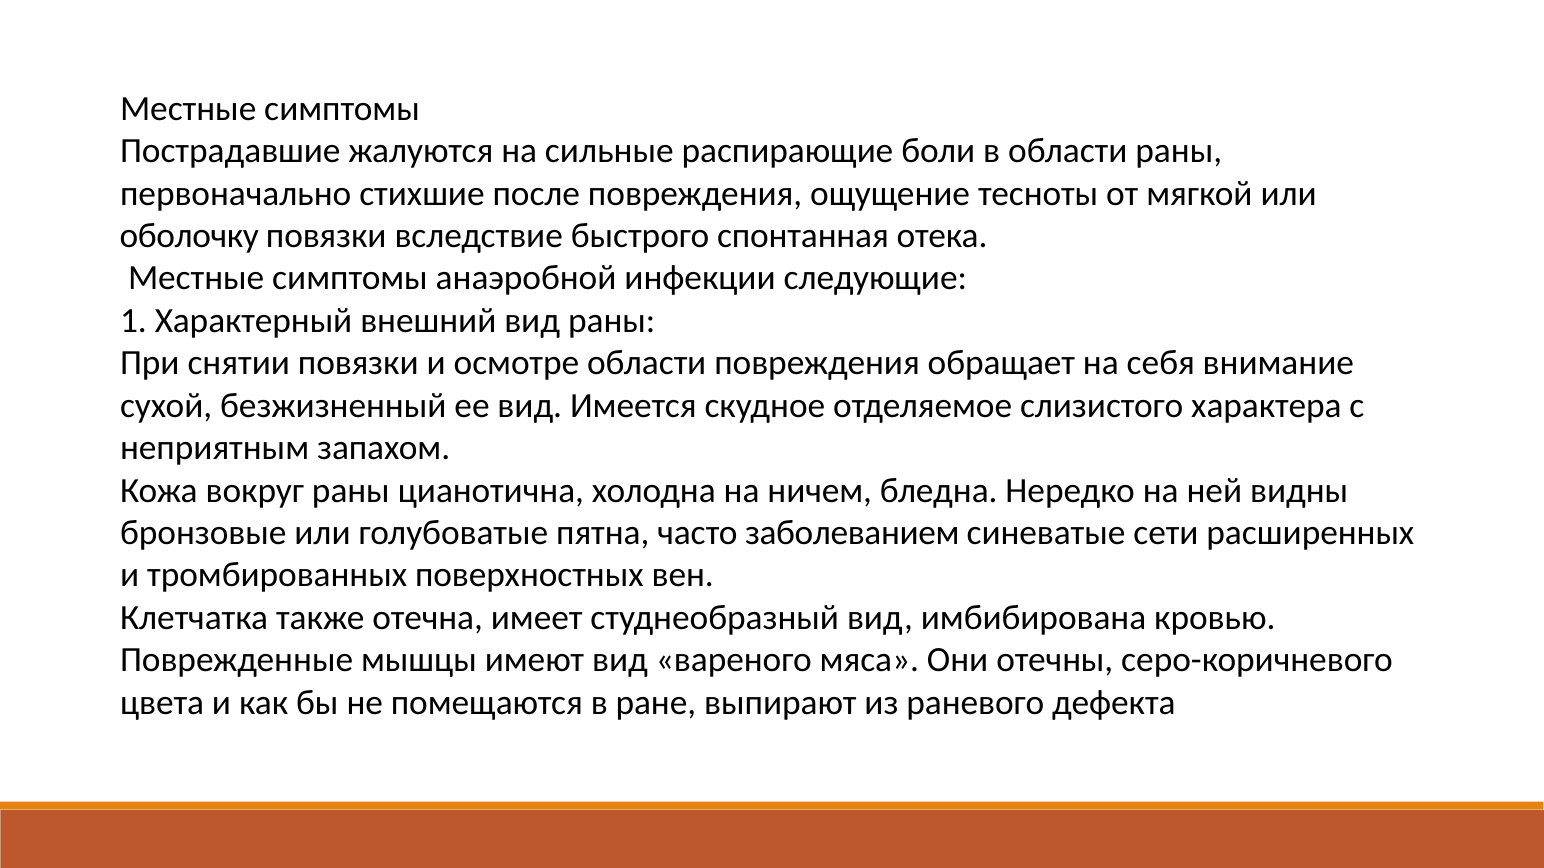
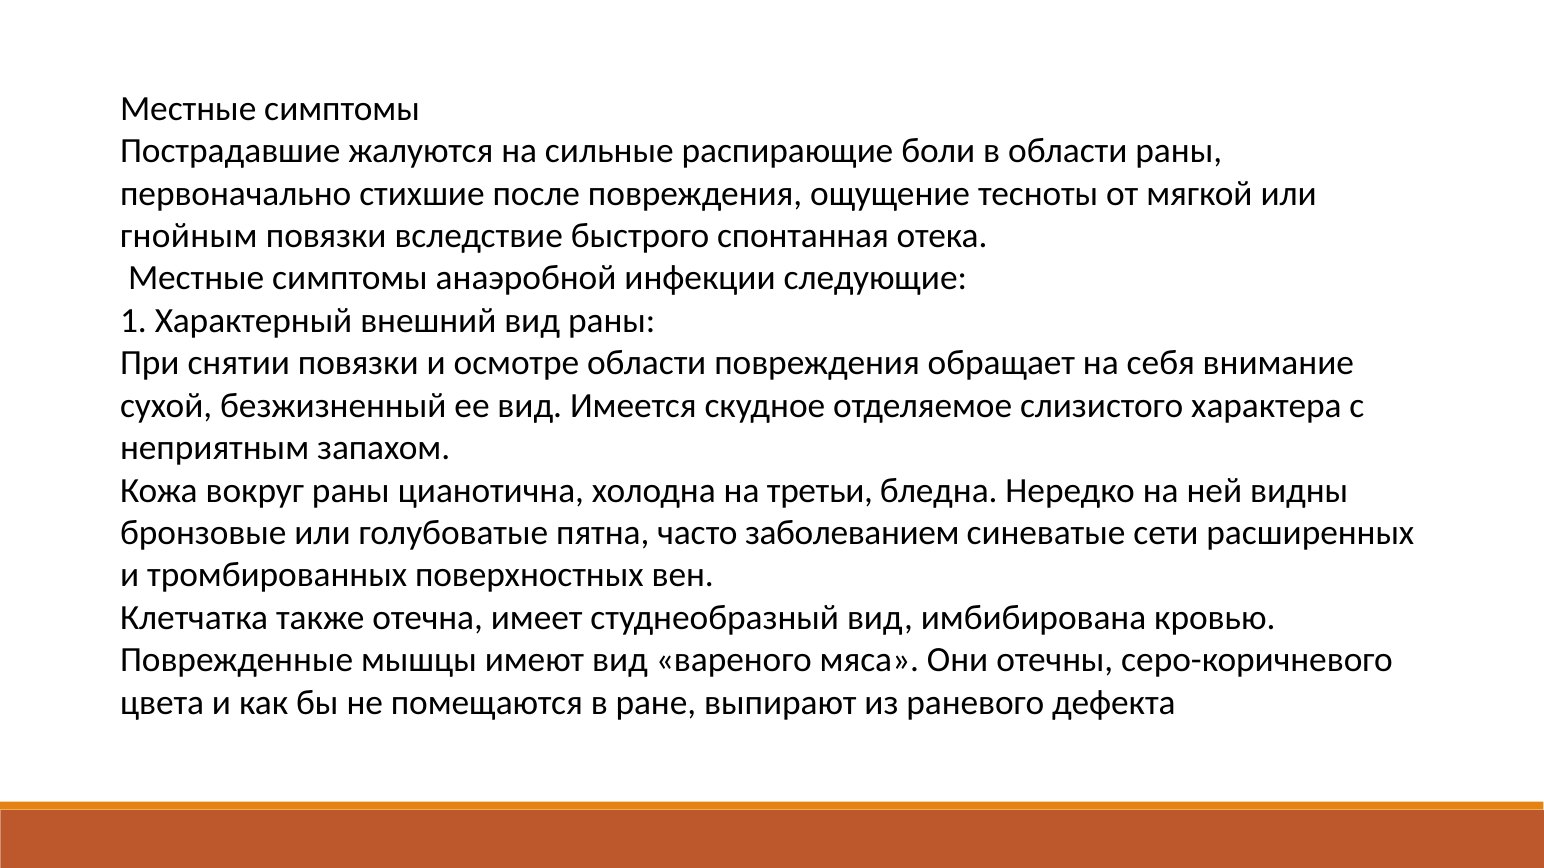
оболочку: оболочку -> гнойным (189, 236)
ничем: ничем -> третьи (820, 491)
